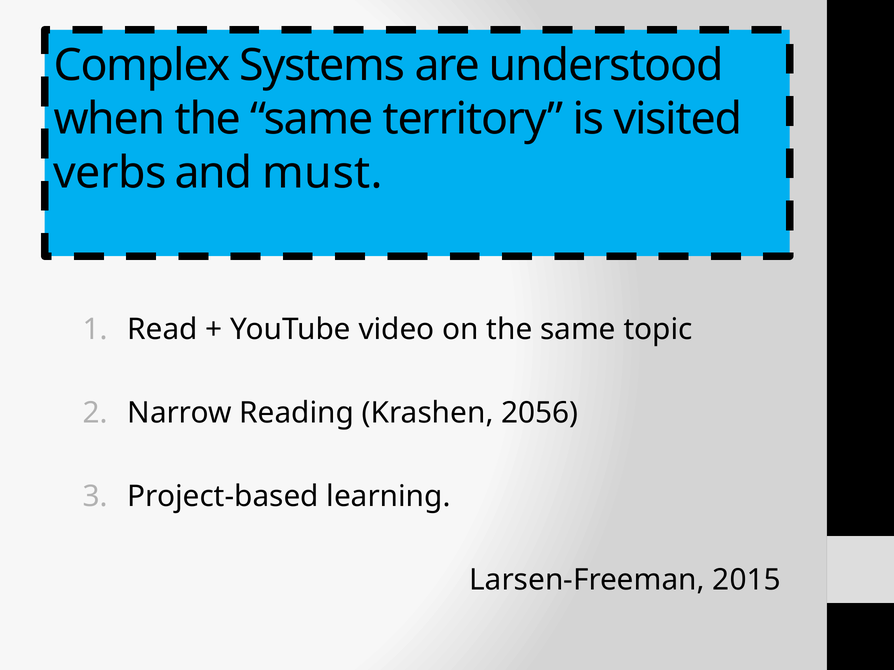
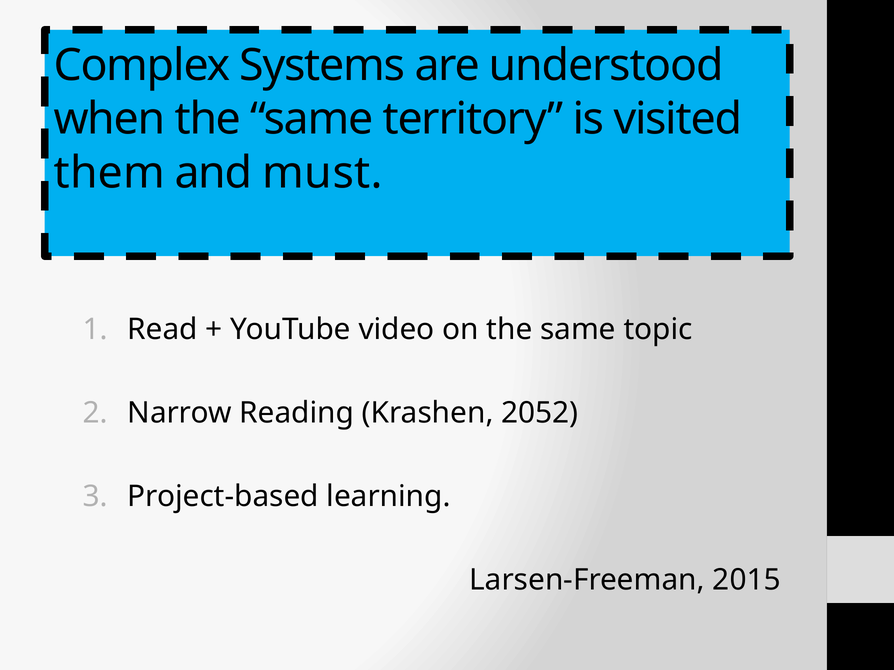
verbs: verbs -> them (109, 173)
2056: 2056 -> 2052 (540, 413)
